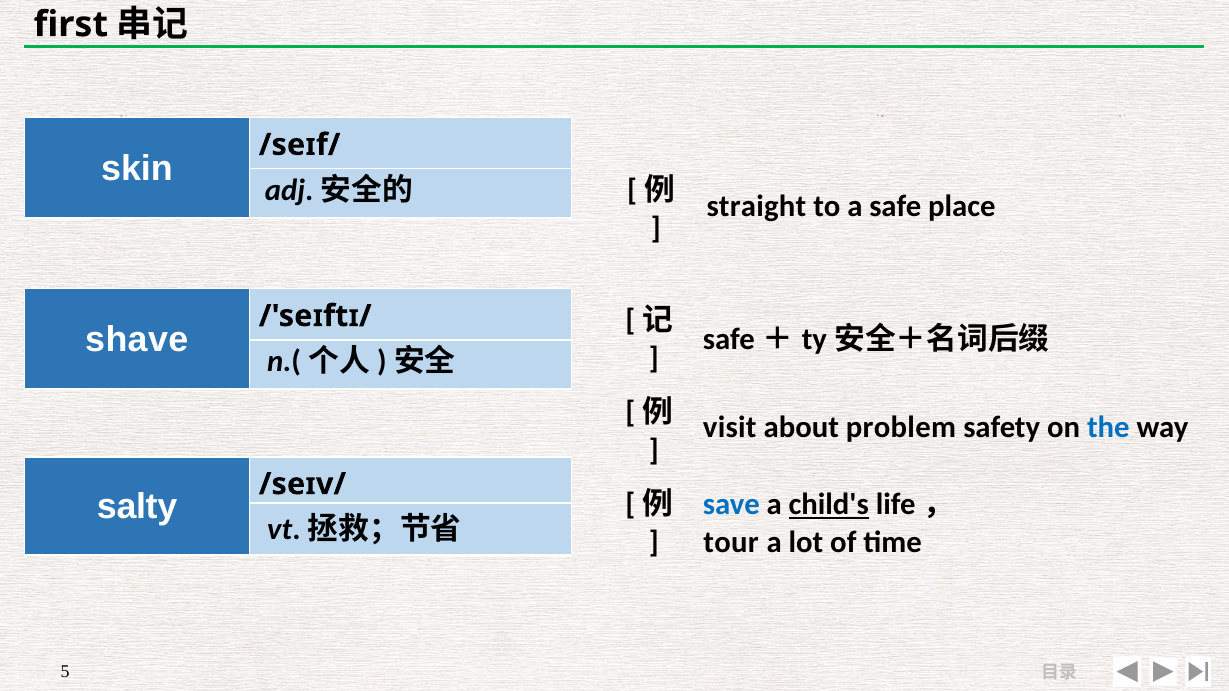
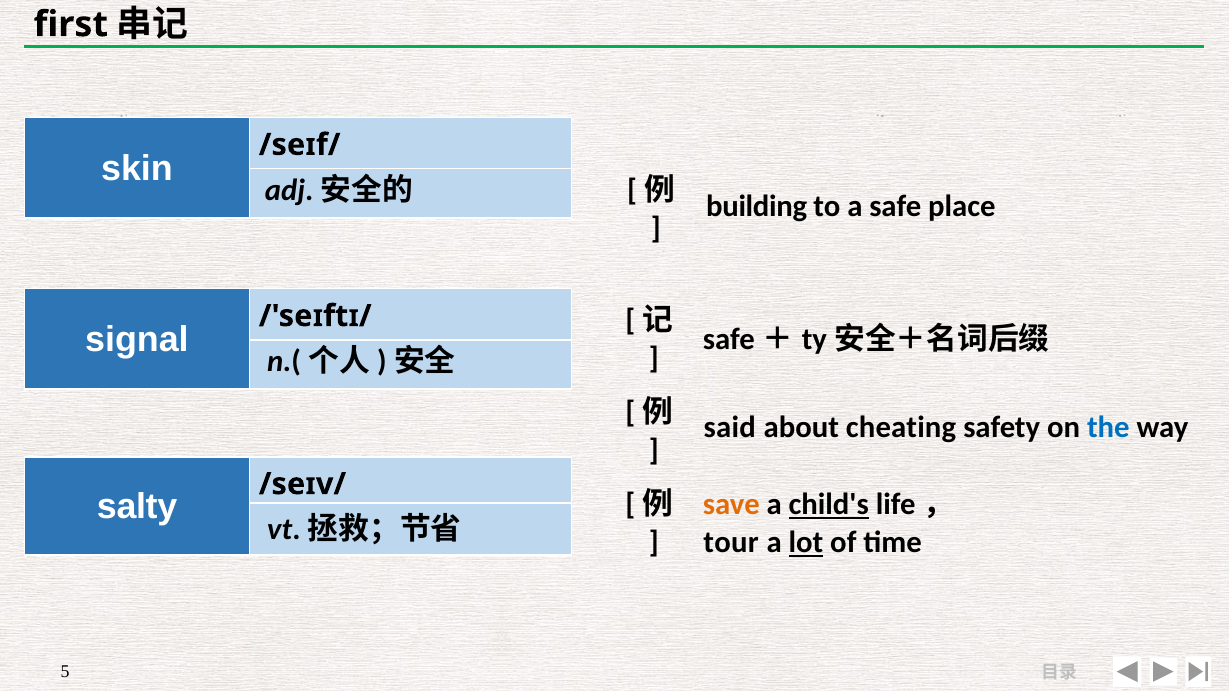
straight: straight -> building (757, 206)
shave: shave -> signal (137, 340)
visit: visit -> said (730, 428)
problem: problem -> cheating (901, 428)
save colour: blue -> orange (731, 505)
lot underline: none -> present (806, 543)
